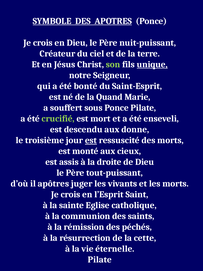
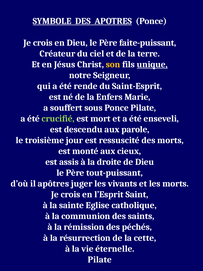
nuit-puissant: nuit-puissant -> faite-puissant (148, 43)
son colour: light green -> yellow (113, 64)
bonté: bonté -> rende (86, 86)
Quand: Quand -> Enfers (109, 97)
donne: donne -> parole (135, 129)
est underline: present -> none (91, 140)
